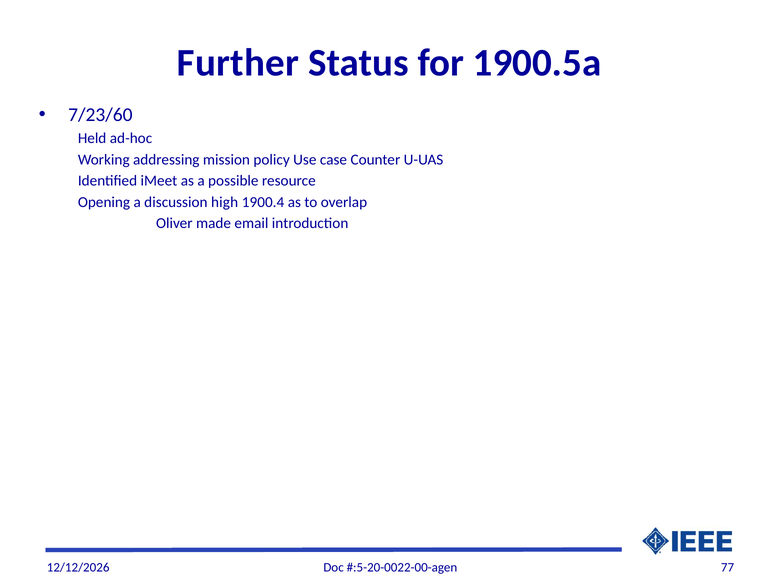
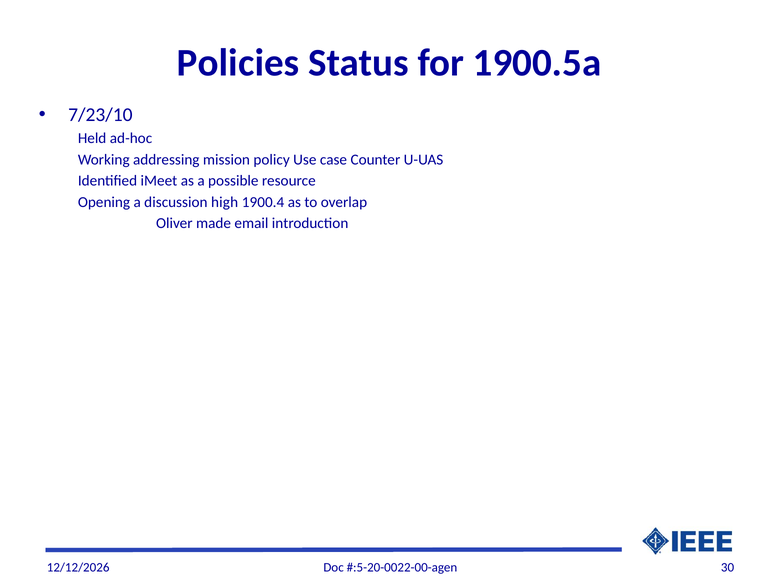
Further: Further -> Policies (238, 63)
7/23/60: 7/23/60 -> 7/23/10 (100, 115)
77: 77 -> 30 (728, 567)
